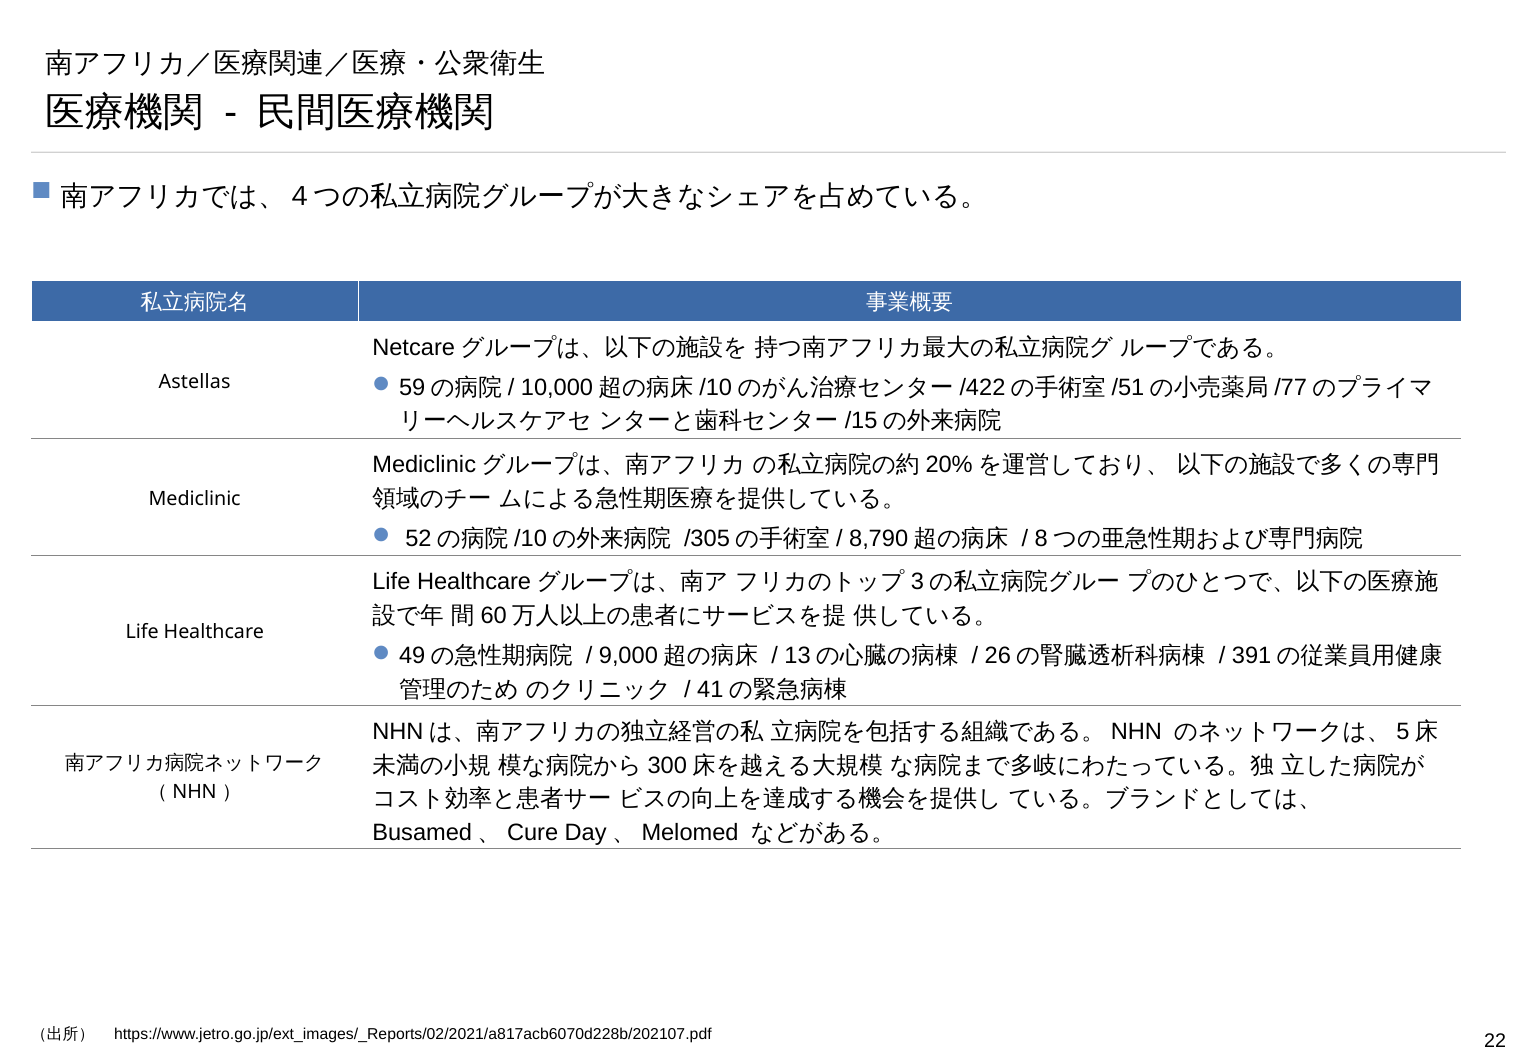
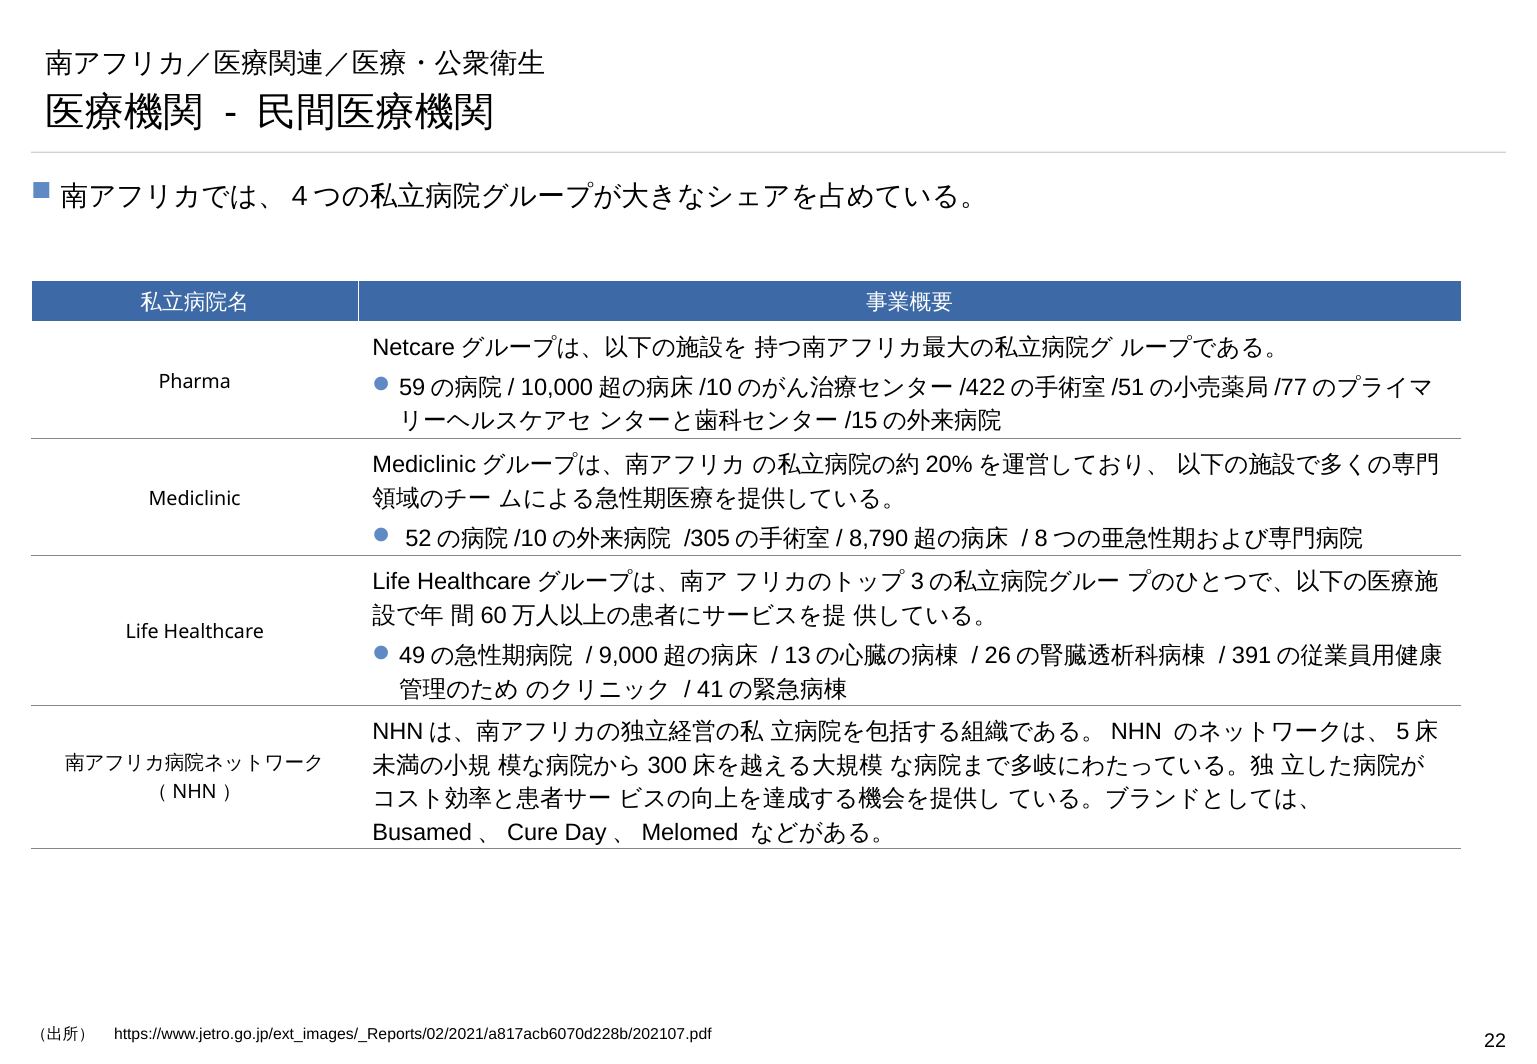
Astellas: Astellas -> Pharma (195, 382)
